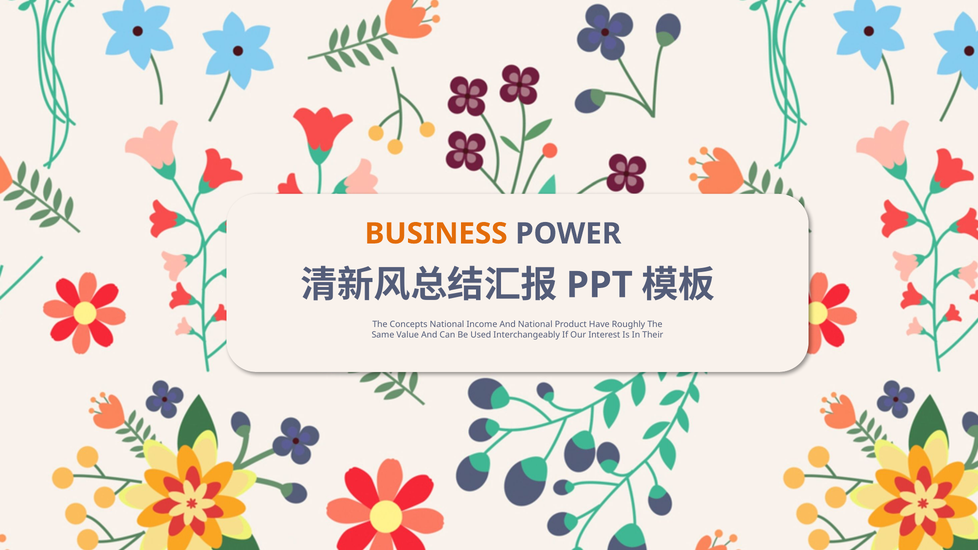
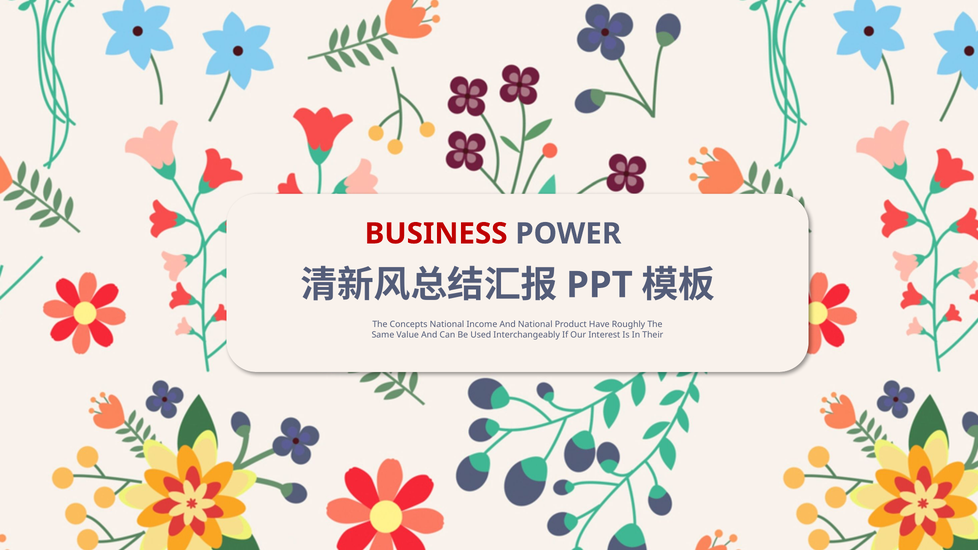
BUSINESS colour: orange -> red (436, 234)
